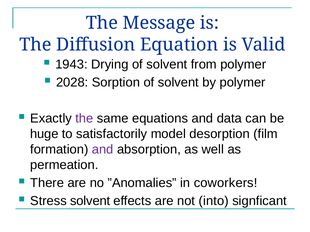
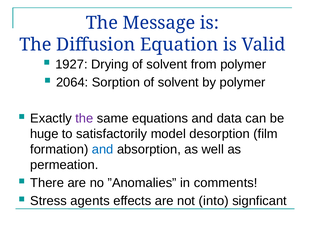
1943: 1943 -> 1927 (71, 64)
2028: 2028 -> 2064 (72, 83)
and colour: purple -> blue (103, 150)
coworkers: coworkers -> comments (226, 183)
Stress solvent: solvent -> agents (90, 201)
